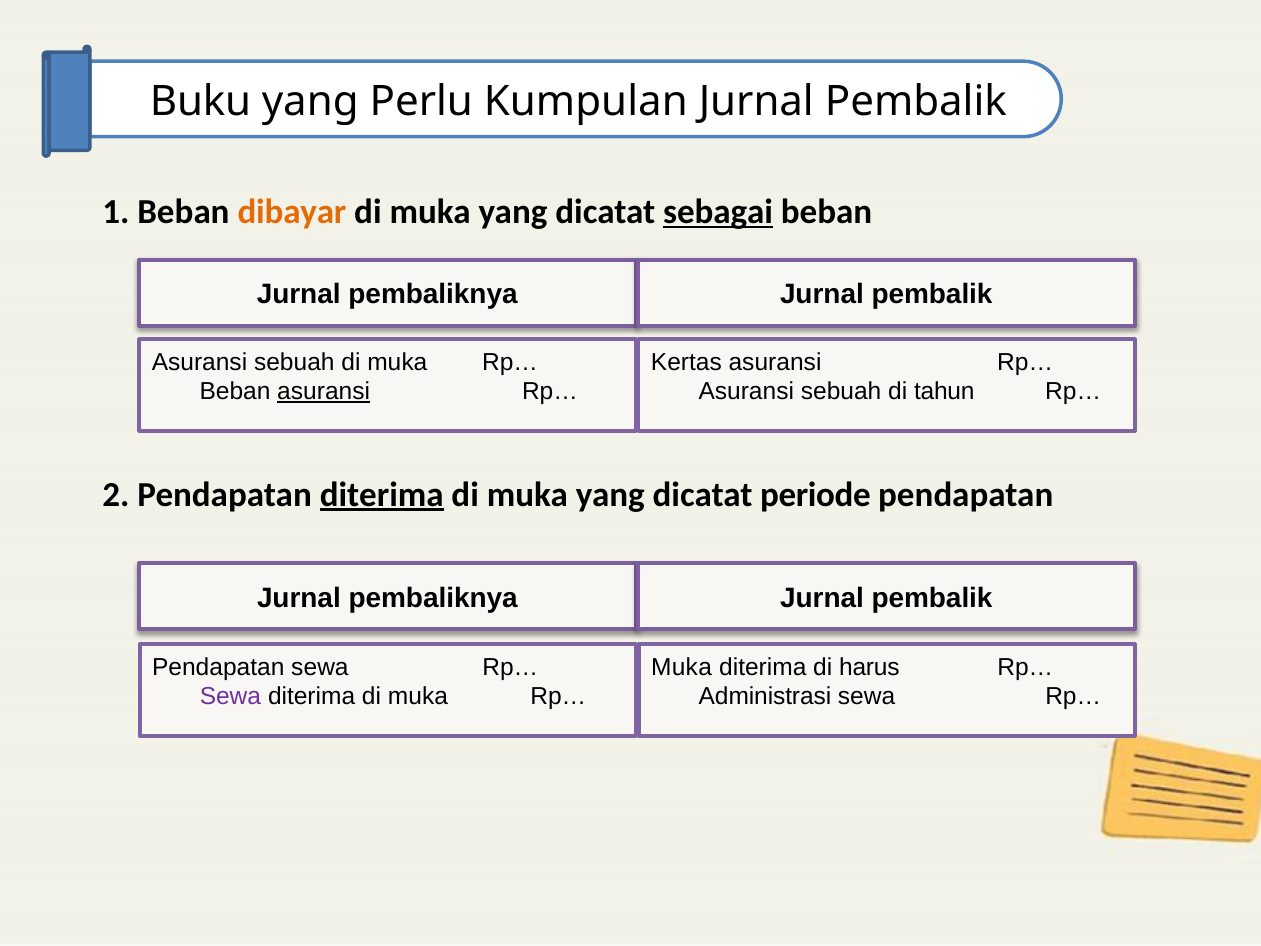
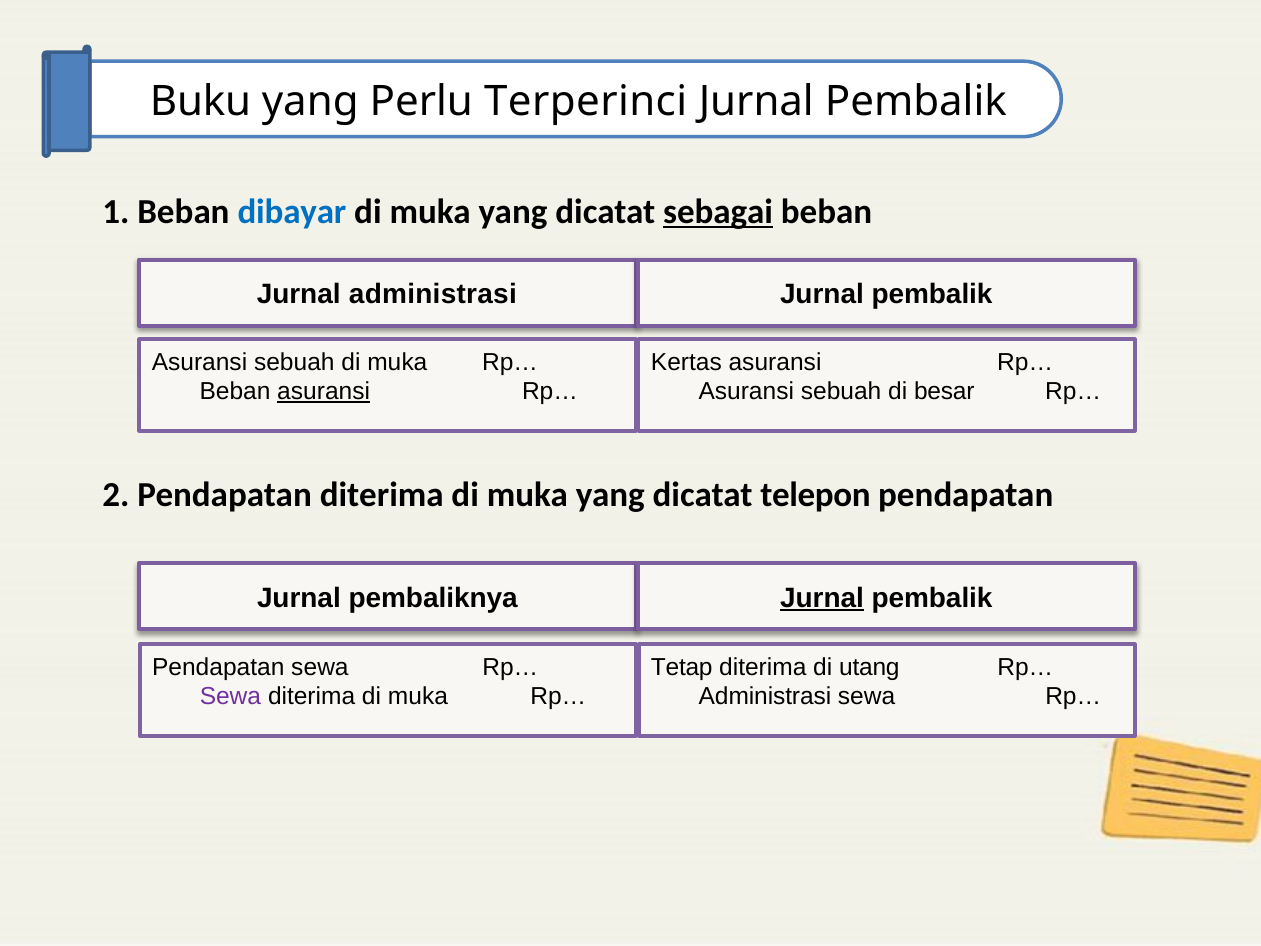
Kumpulan: Kumpulan -> Terperinci (586, 102)
dibayar colour: orange -> blue (292, 212)
pembaliknya: pembaliknya -> administrasi (433, 294)
tahun: tahun -> besar (944, 391)
diterima underline: present -> none (382, 494)
periode: periode -> telepon (815, 494)
Jurnal underline: none -> present (822, 598)
Muka: Muka -> Tetap (682, 667)
harus: harus -> utang (869, 667)
